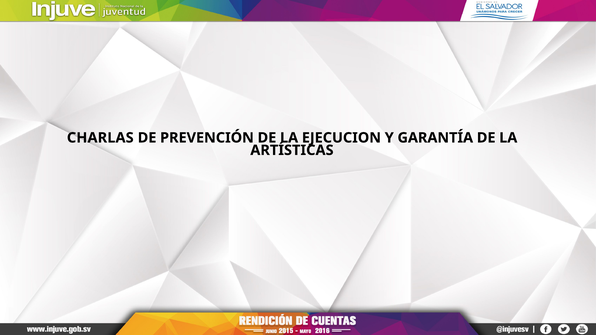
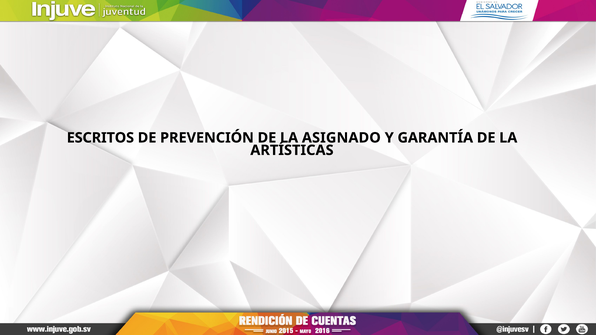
CHARLAS: CHARLAS -> ESCRITOS (100, 138)
EJECUCION: EJECUCION -> ASIGNADO (341, 138)
